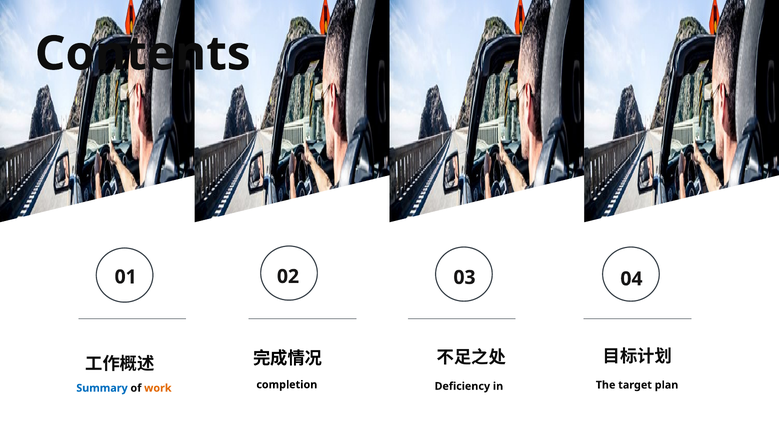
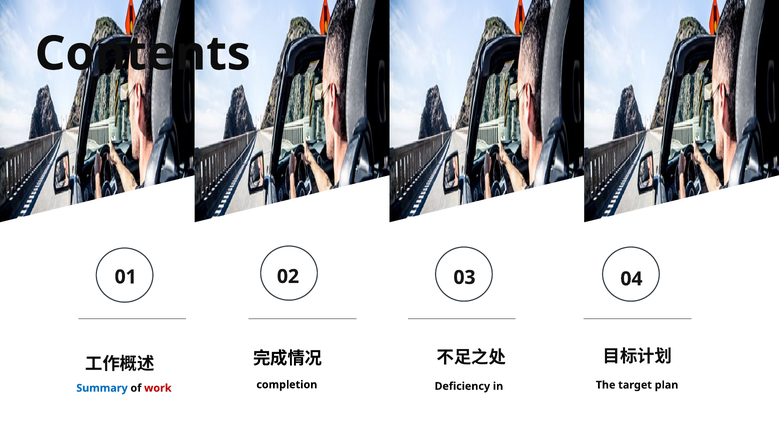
work colour: orange -> red (158, 388)
